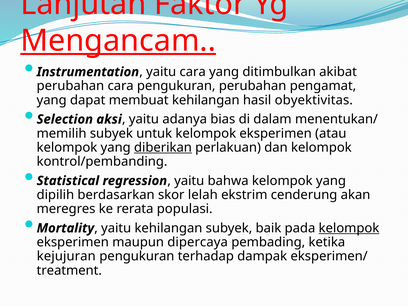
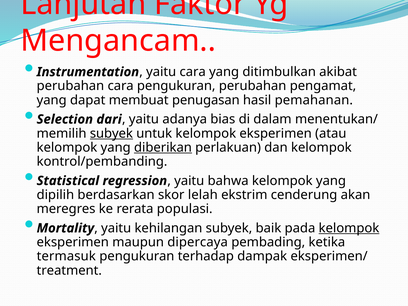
Mengancam underline: present -> none (118, 41)
membuat kehilangan: kehilangan -> penugasan (206, 100)
obyektivitas: obyektivitas -> pemahanan (314, 100)
aksi: aksi -> dari (109, 119)
subyek underline: none -> present (111, 133)
kejujuran: kejujuran -> termasuk (66, 256)
